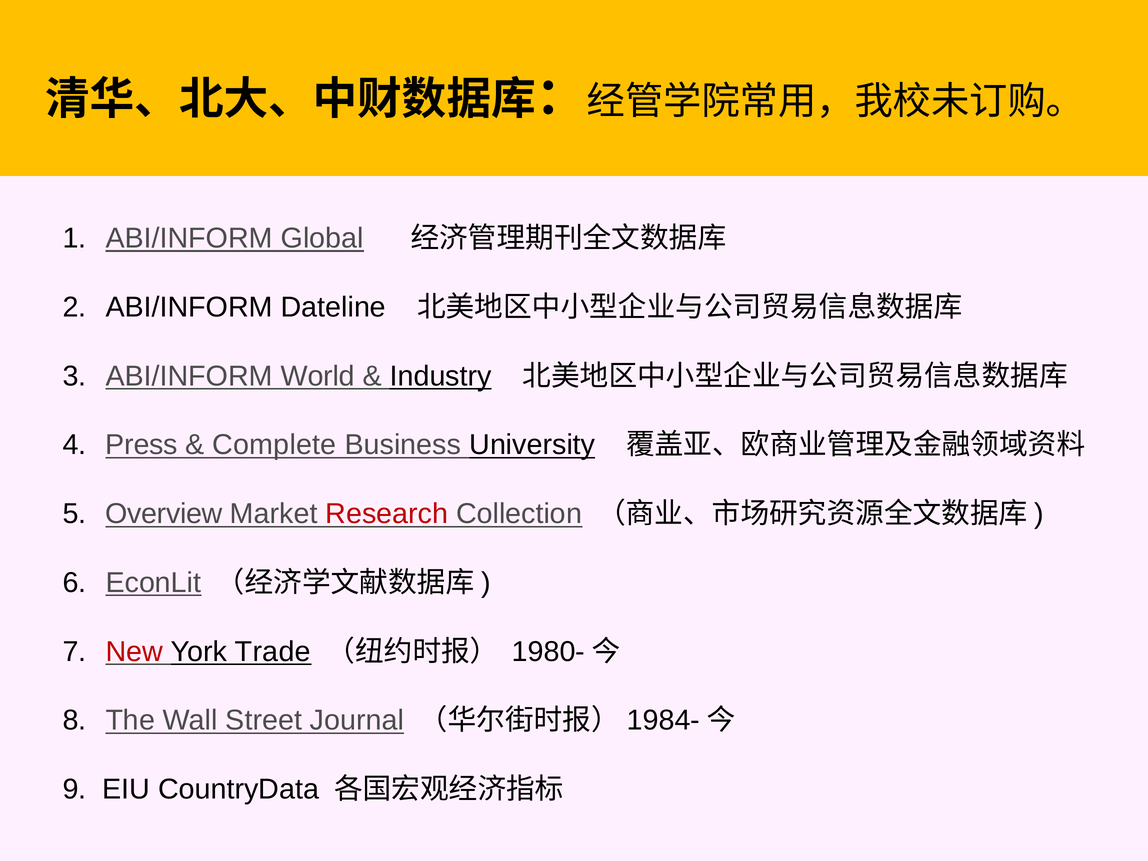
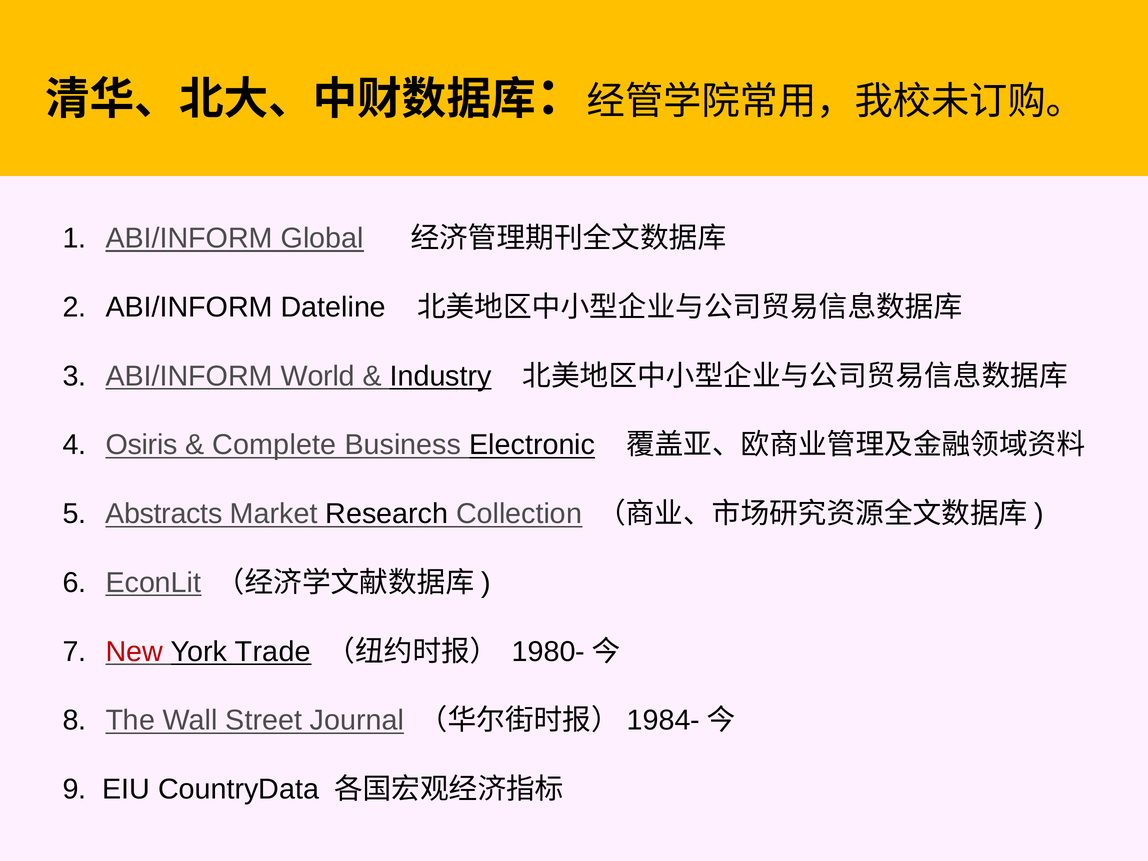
Press: Press -> Osiris (142, 445)
Business University: University -> Electronic (532, 445)
Overview: Overview -> Abstracts (164, 514)
Research colour: red -> black (387, 514)
